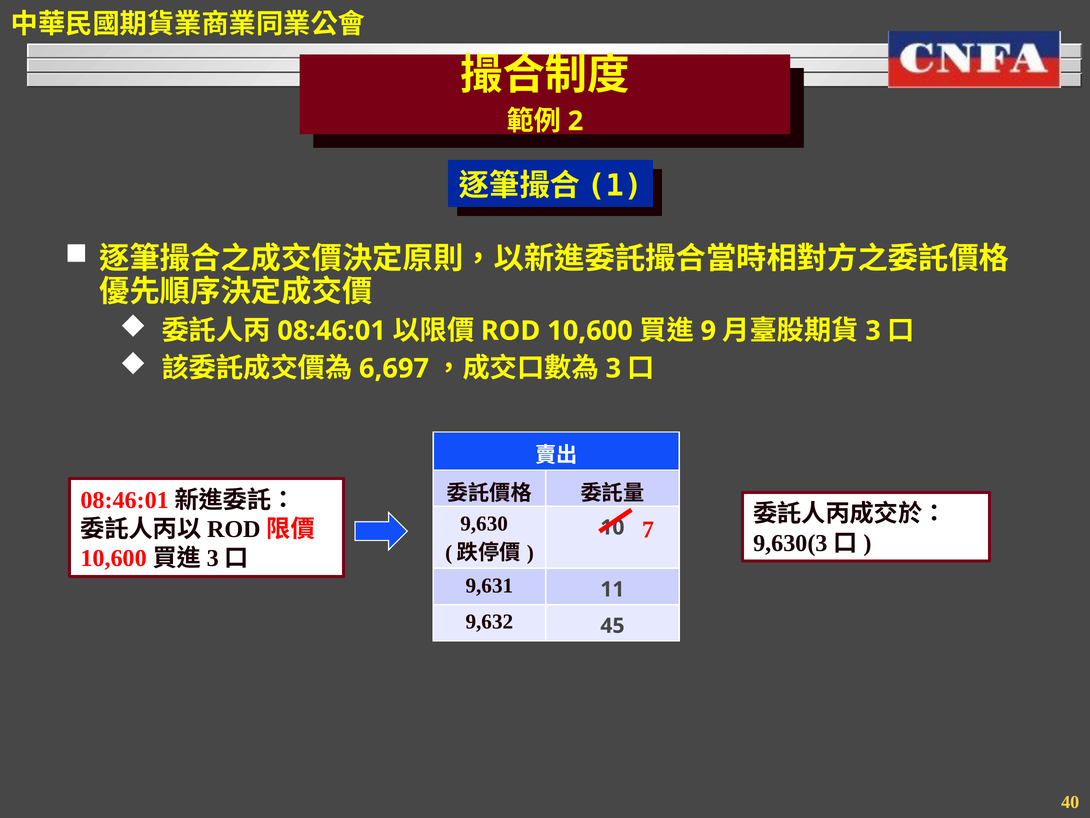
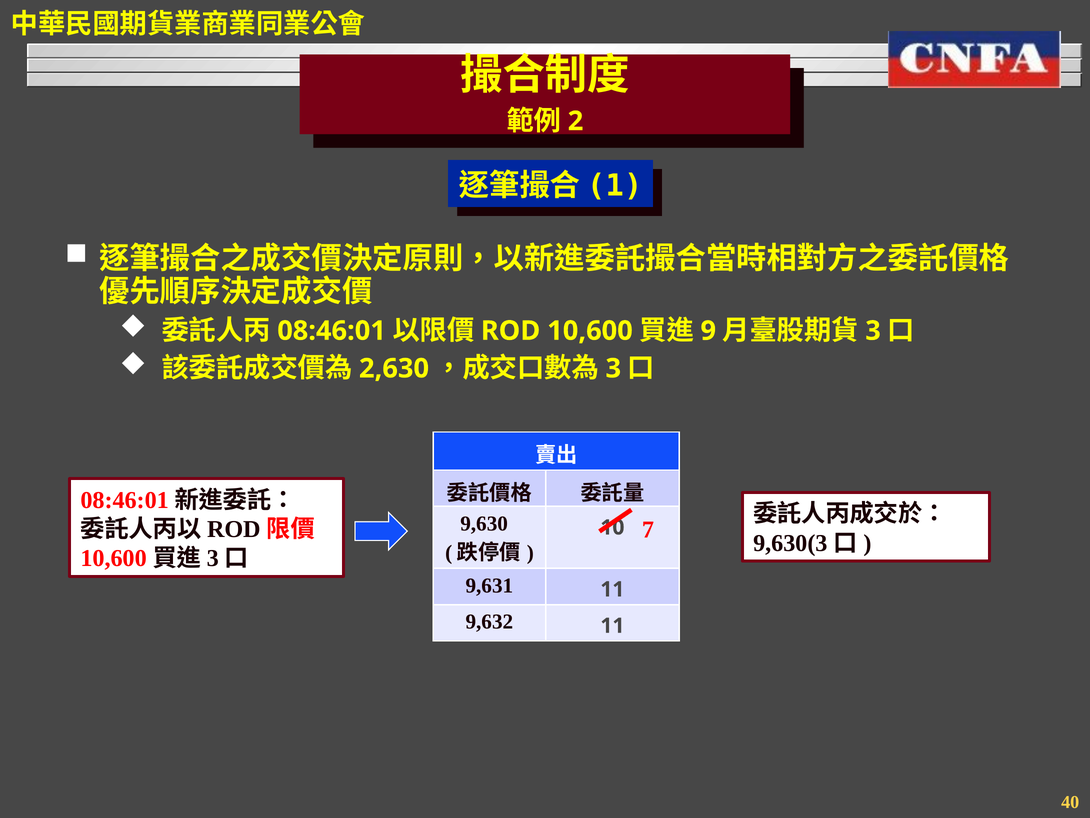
6,697: 6,697 -> 2,630 (394, 368)
9,632 45: 45 -> 11 (612, 625)
